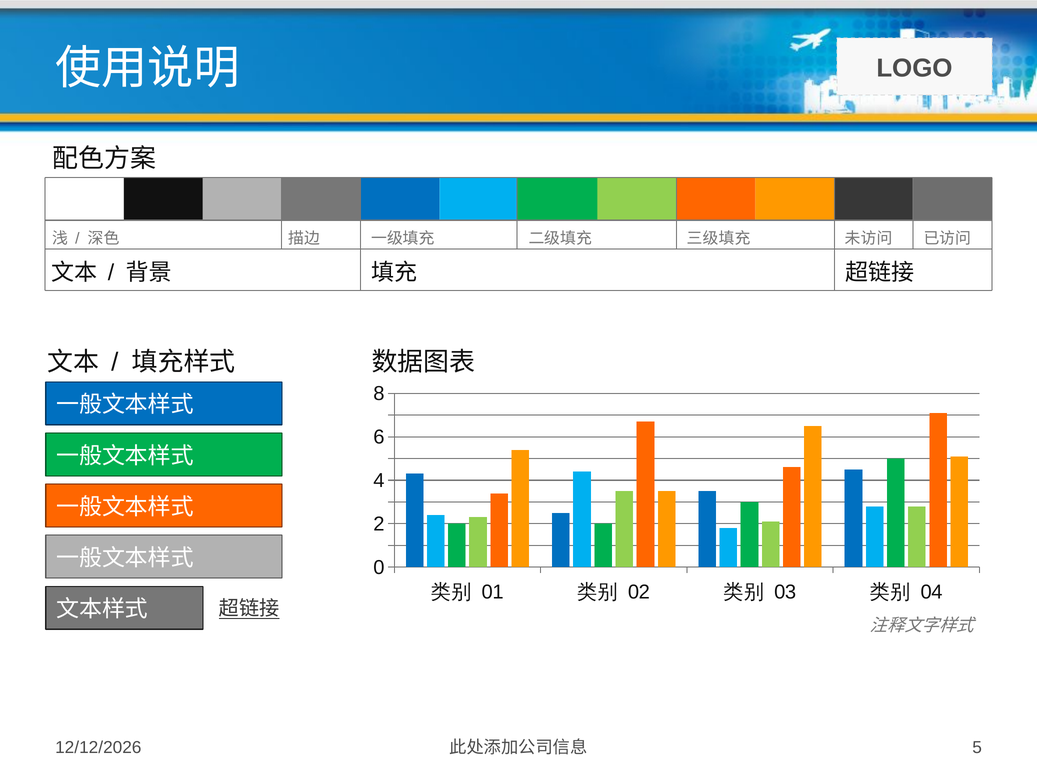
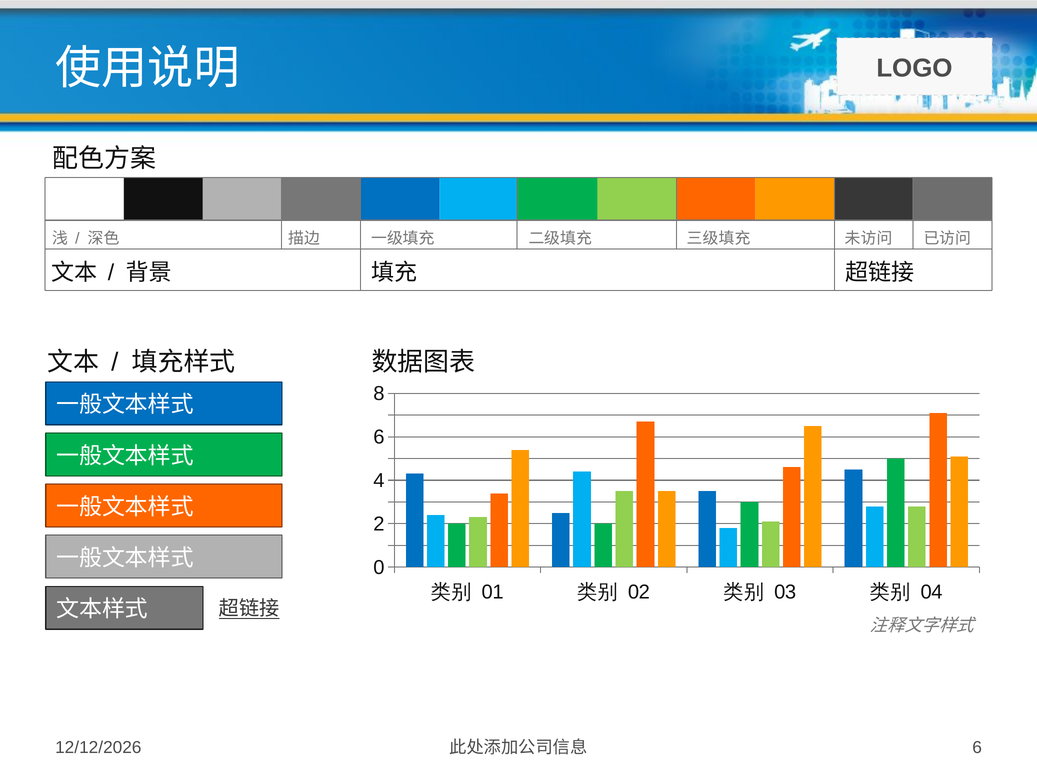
5: 5 -> 6 (977, 748)
